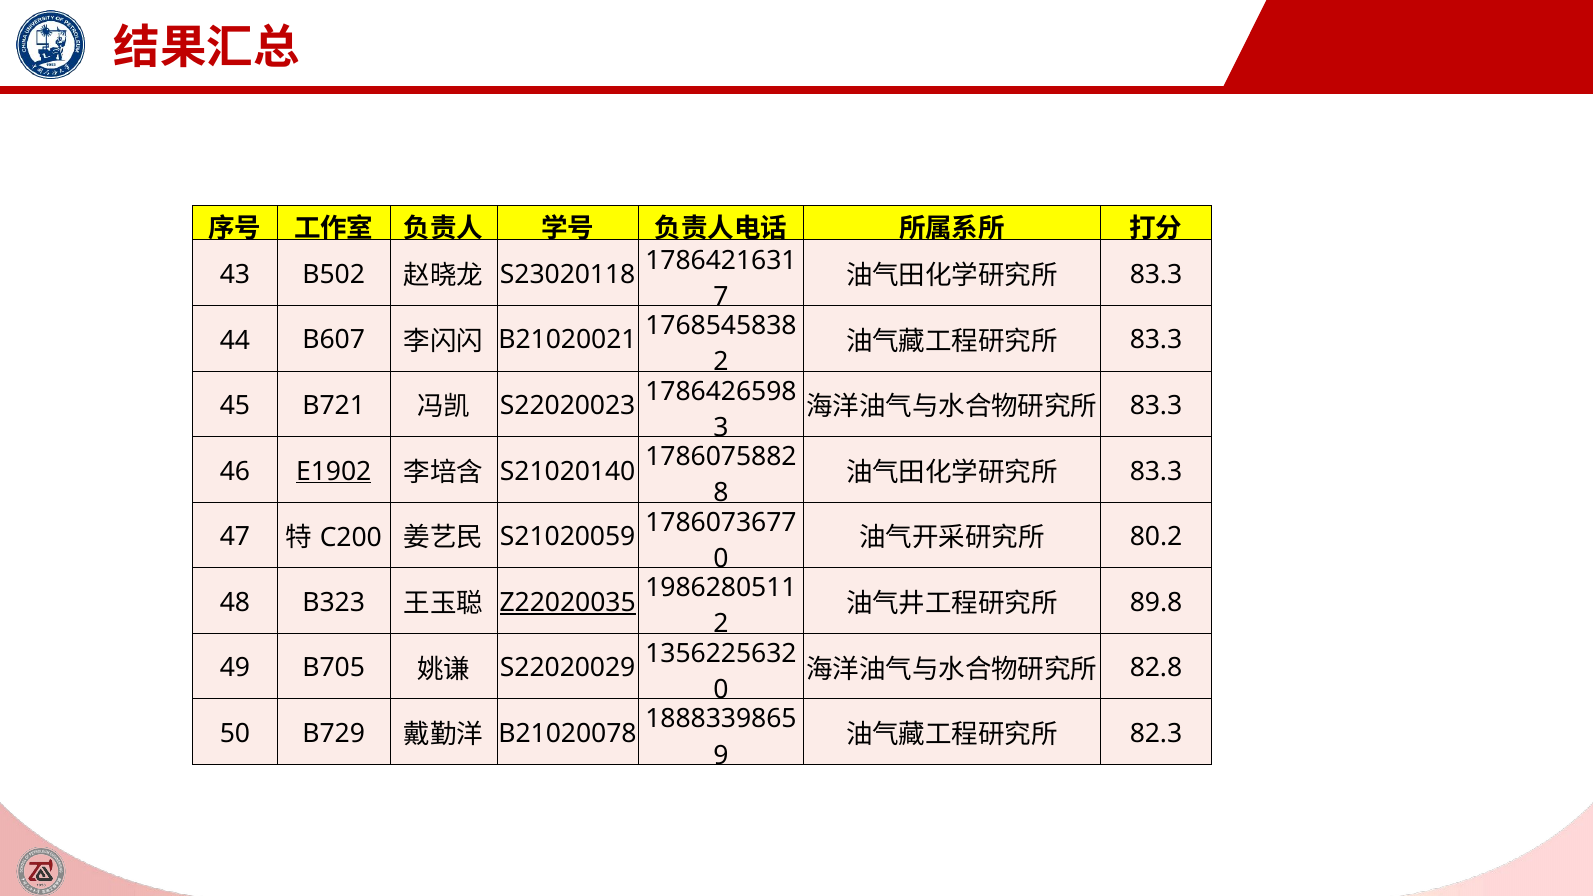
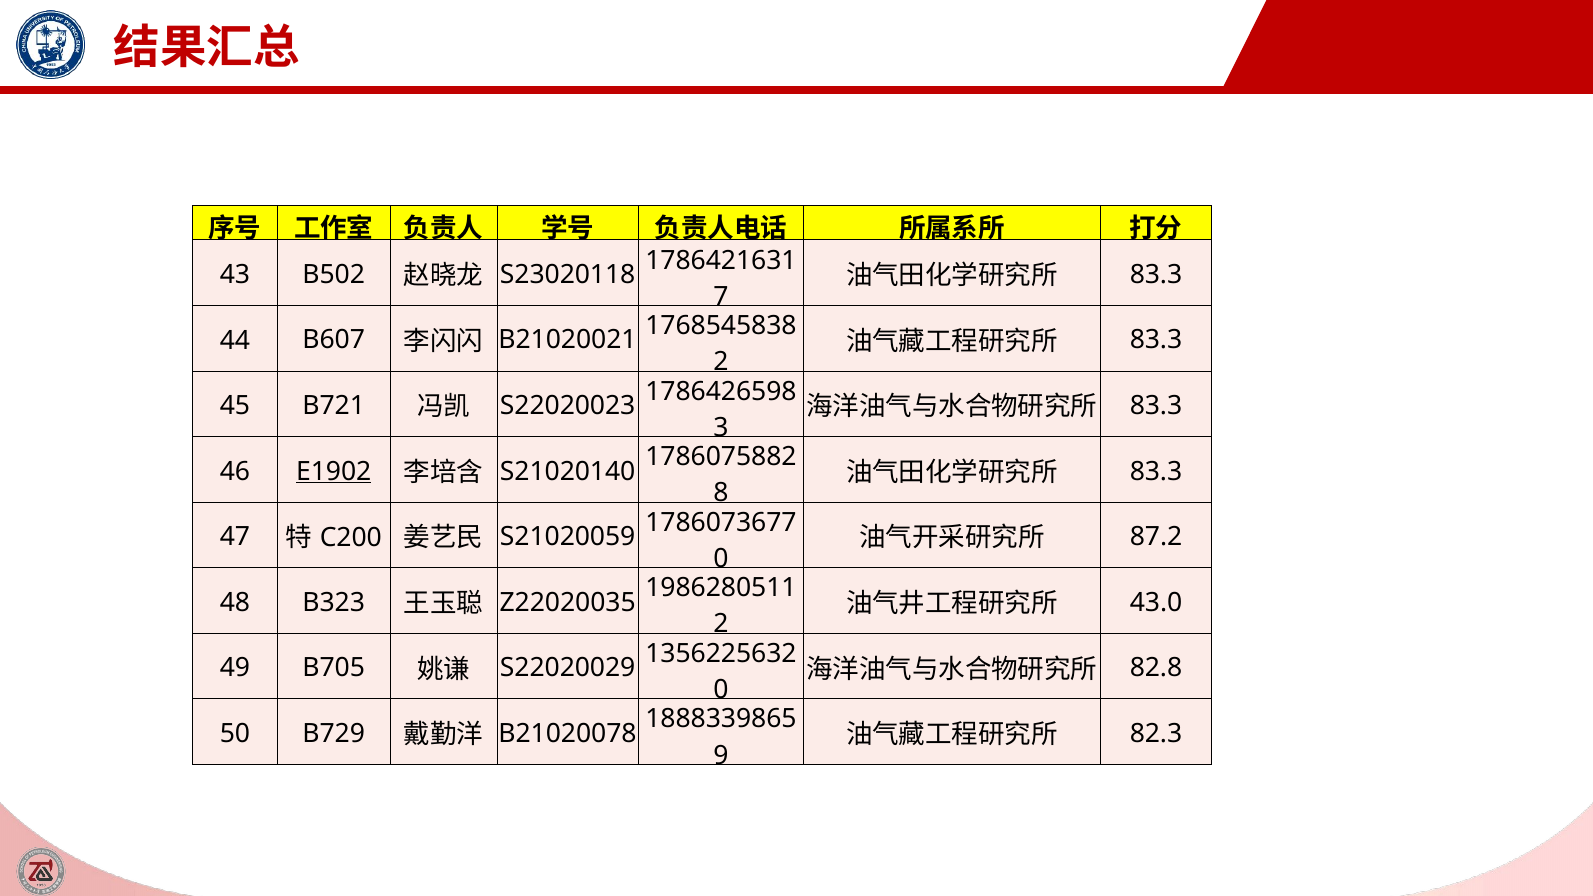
80.2: 80.2 -> 87.2 (1156, 537)
89.8: 89.8 -> 43.0 (1156, 602)
Z22020035 underline: present -> none (568, 602)
